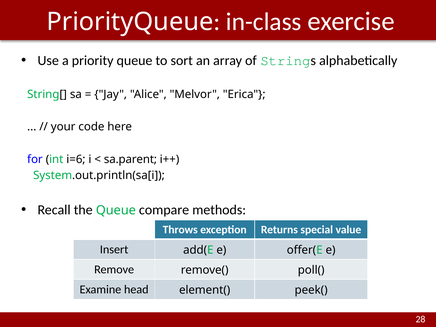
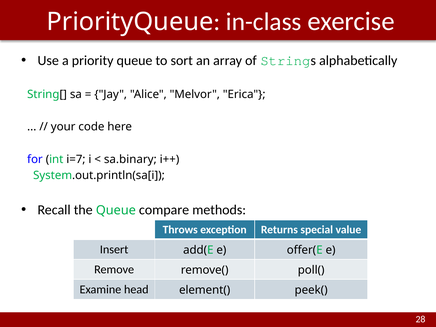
i=6: i=6 -> i=7 (76, 159)
sa.parent: sa.parent -> sa.binary (130, 159)
